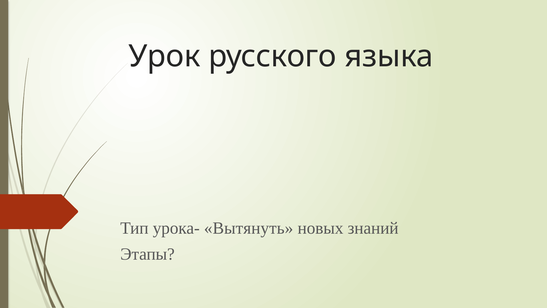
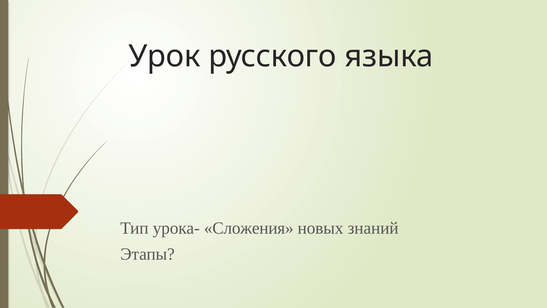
Вытянуть: Вытянуть -> Сложения (249, 228)
